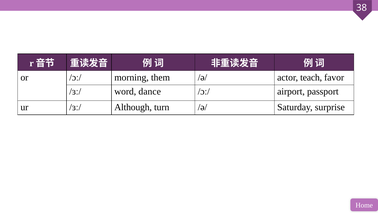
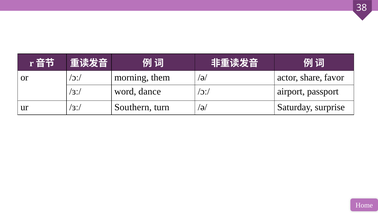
teach: teach -> share (311, 77)
Although: Although -> Southern (133, 107)
